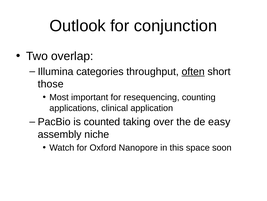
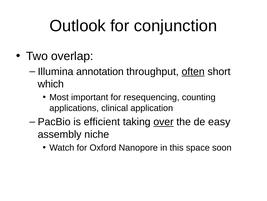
categories: categories -> annotation (100, 71)
those: those -> which (51, 84)
counted: counted -> efficient (102, 121)
over underline: none -> present (163, 121)
